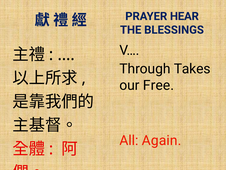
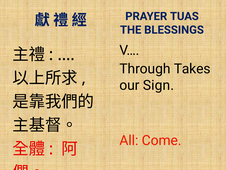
HEAR: HEAR -> TUAS (184, 16)
Free: Free -> Sign (159, 85)
Again: Again -> Come (162, 140)
